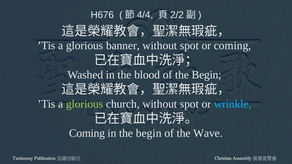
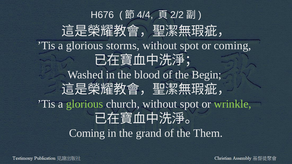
banner: banner -> storms (123, 46)
wrinkle colour: light blue -> light green (233, 104)
in the begin: begin -> grand (149, 133)
Wave: Wave -> Them (208, 133)
